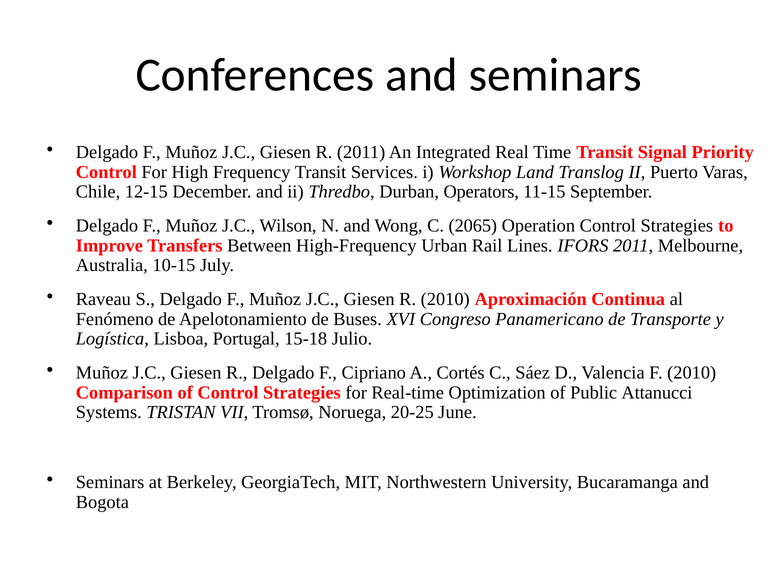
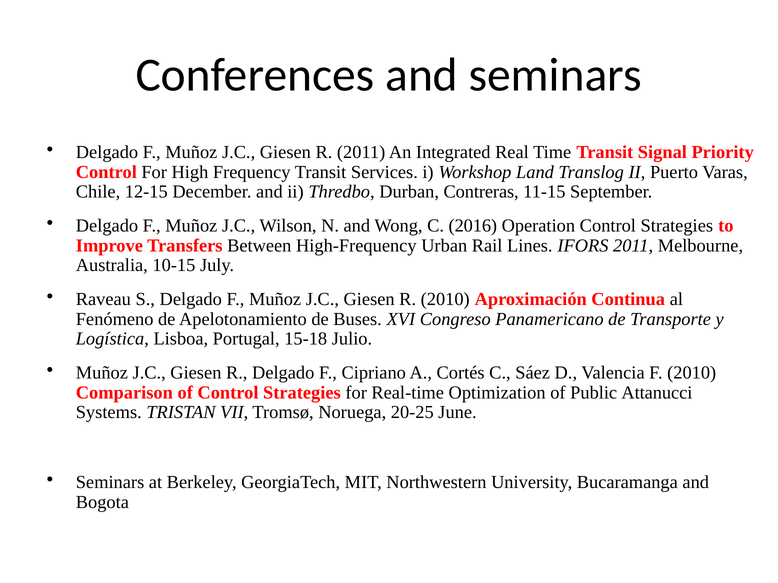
Operators: Operators -> Contreras (481, 192)
2065: 2065 -> 2016 (473, 226)
